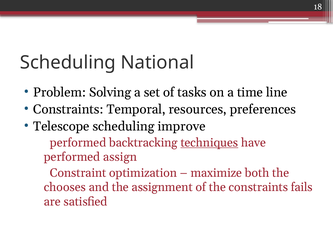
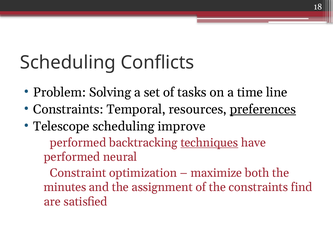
National: National -> Conflicts (157, 62)
preferences underline: none -> present (263, 109)
assign: assign -> neural (120, 157)
chooses: chooses -> minutes (65, 187)
fails: fails -> find (302, 187)
